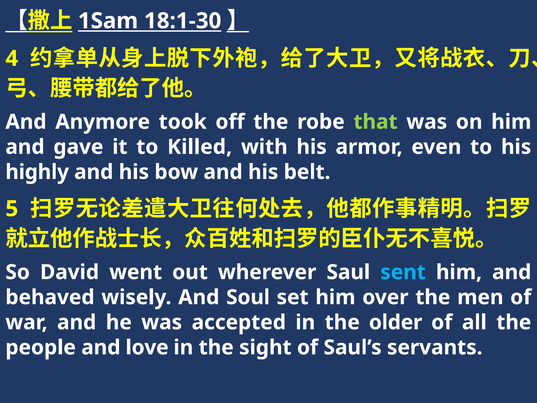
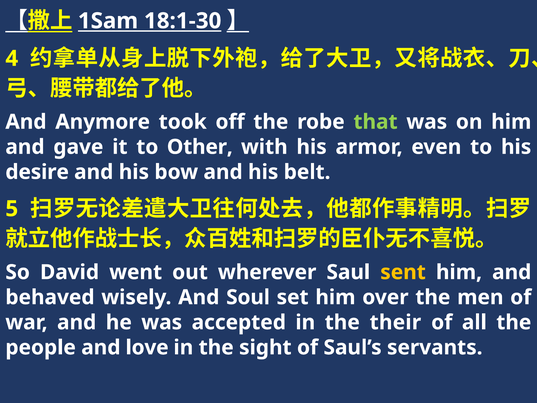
Killed: Killed -> Other (200, 147)
highly: highly -> desire (37, 172)
sent colour: light blue -> yellow (403, 272)
older: older -> their (395, 322)
